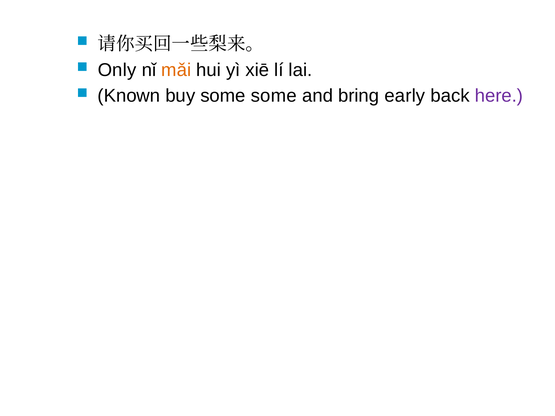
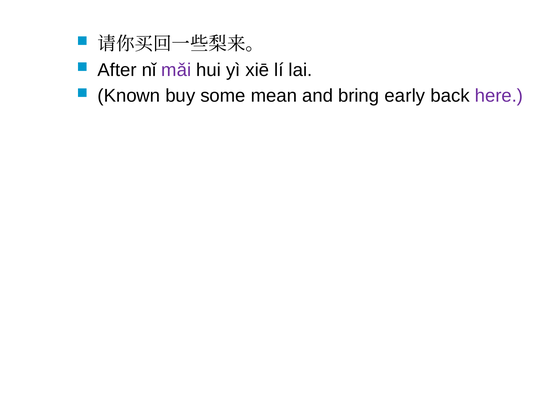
Only: Only -> After (117, 70)
mǎi colour: orange -> purple (176, 70)
some some: some -> mean (274, 96)
